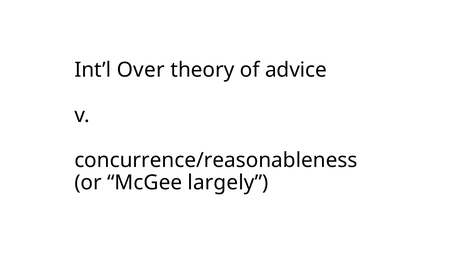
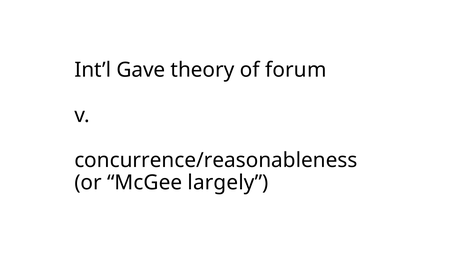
Over: Over -> Gave (141, 70)
advice: advice -> forum (296, 70)
